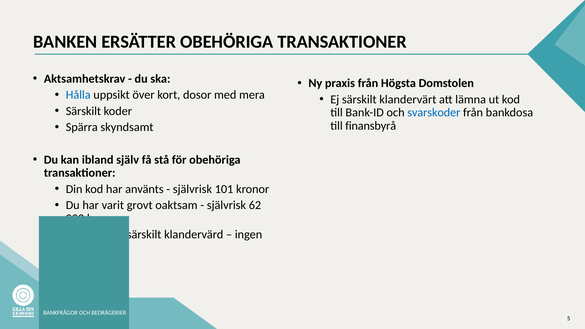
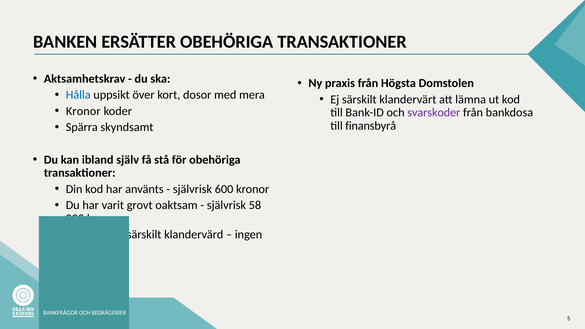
Särskilt: Särskilt -> Kronor (83, 111)
svarskoder colour: blue -> purple (434, 113)
101: 101 -> 600 (224, 189)
62: 62 -> 58 (255, 205)
